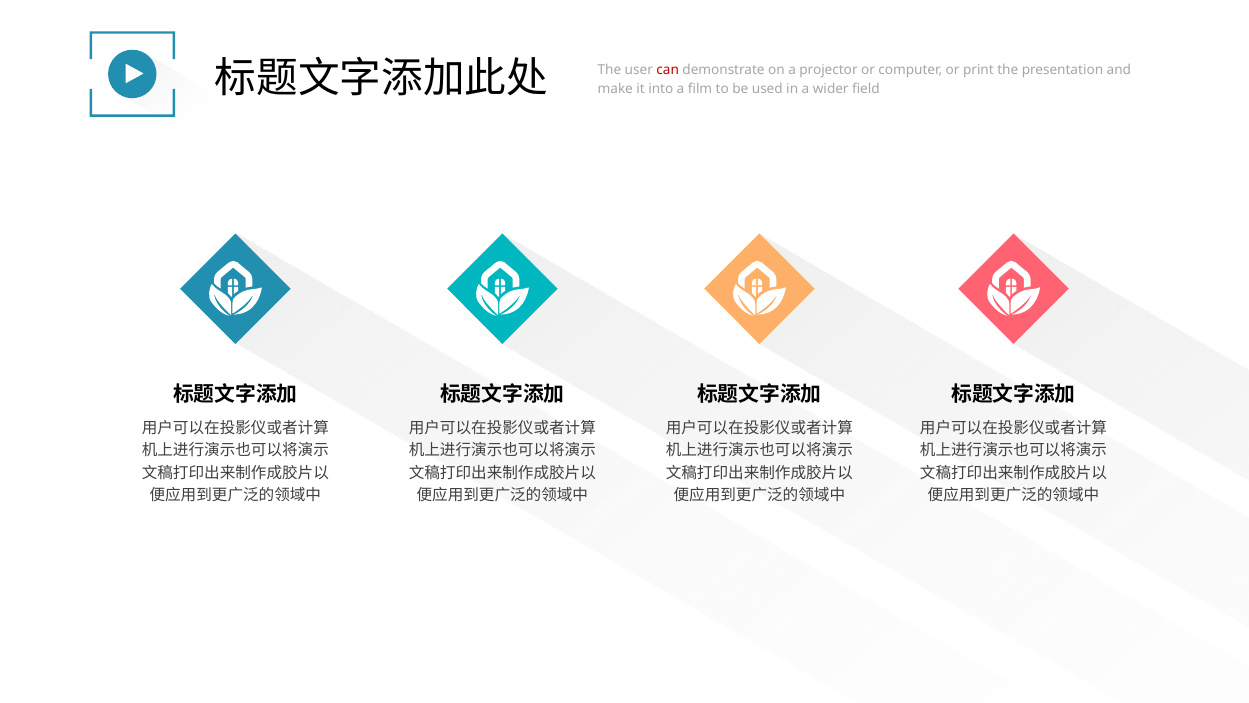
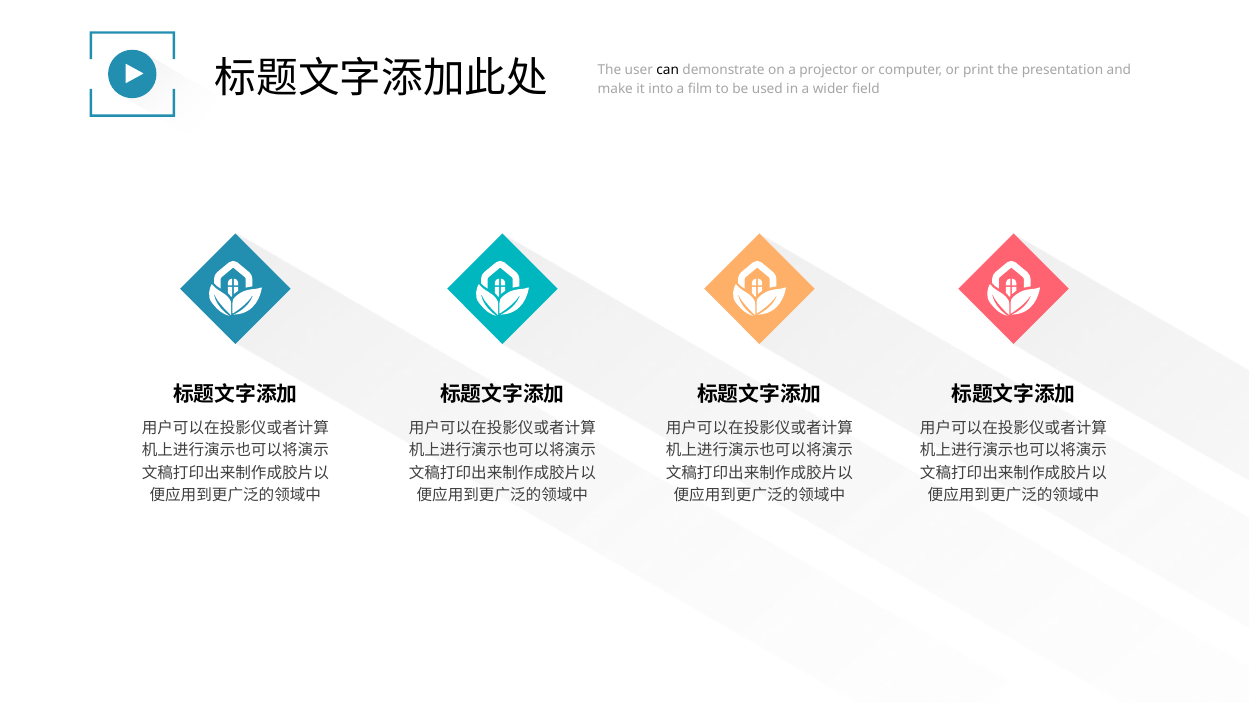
can colour: red -> black (668, 70)
